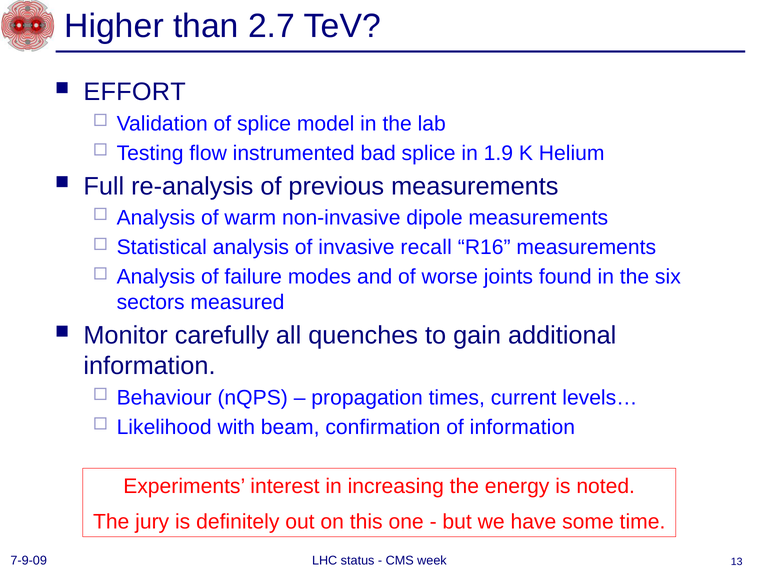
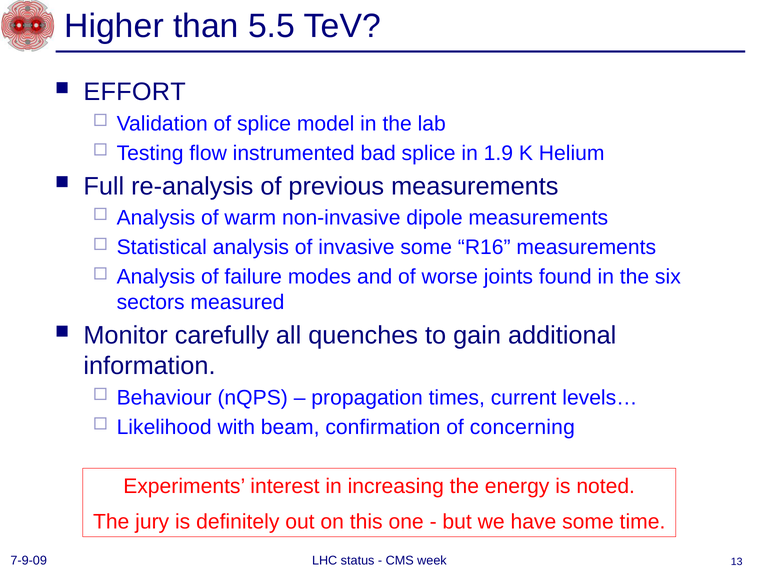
2.7: 2.7 -> 5.5 (272, 26)
invasive recall: recall -> some (426, 248)
of information: information -> concerning (522, 427)
